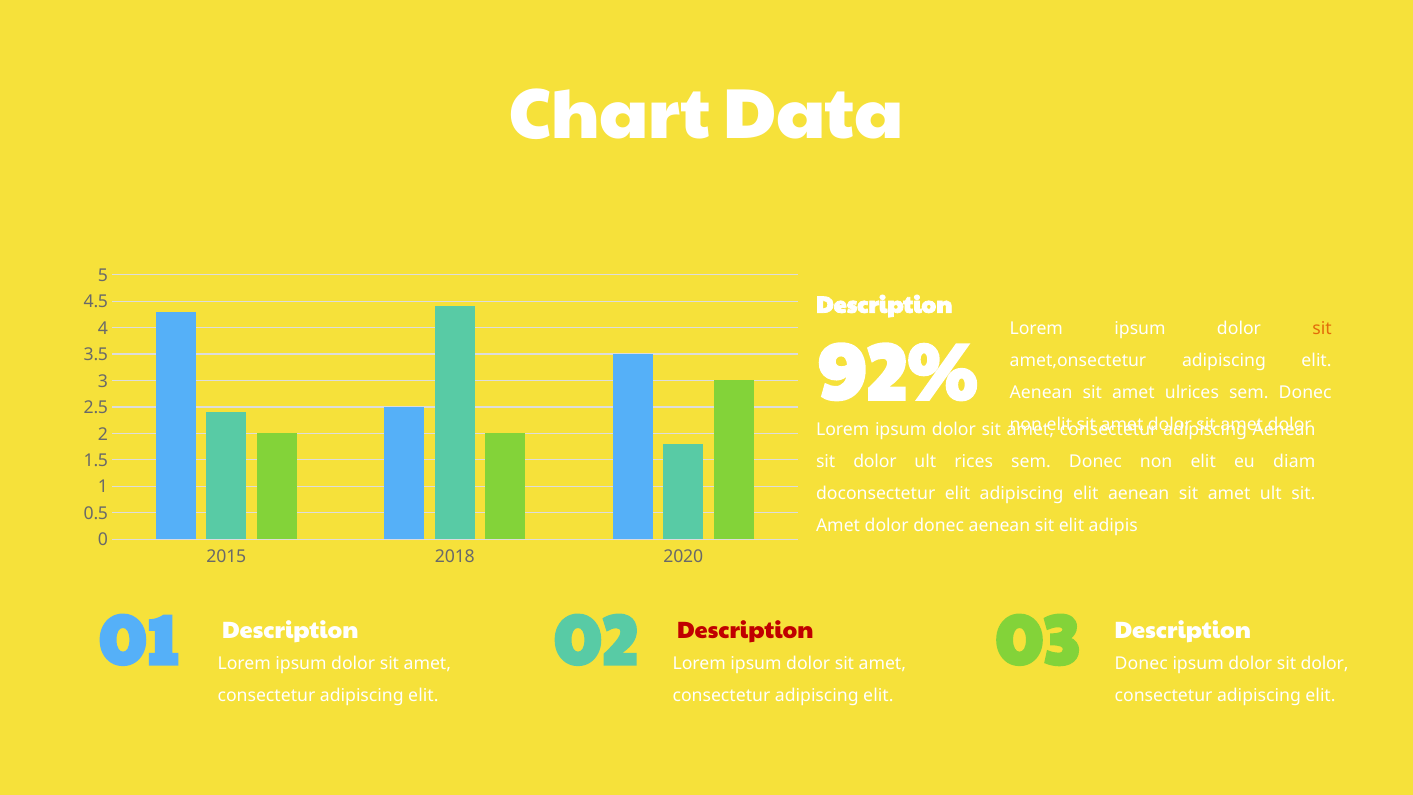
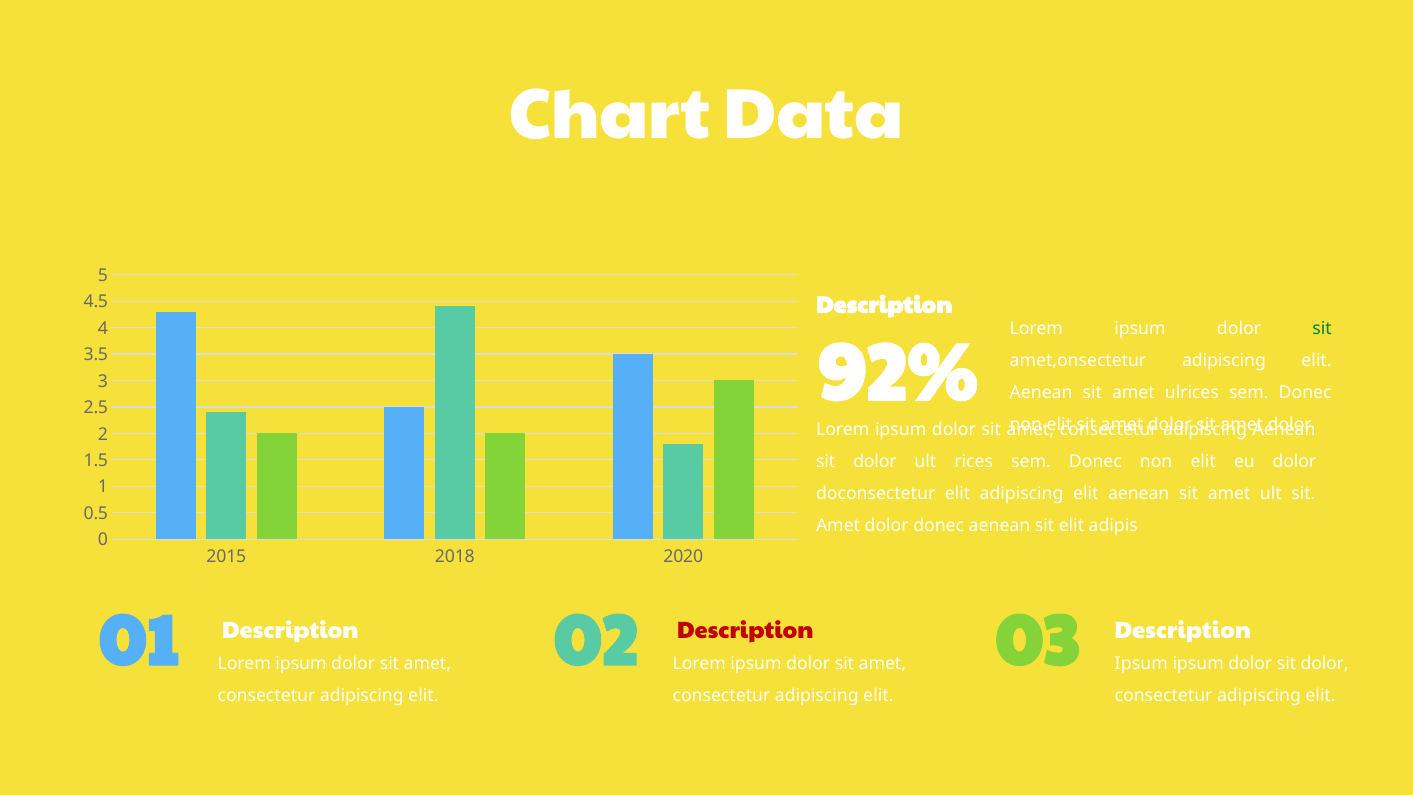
sit colour: orange -> green (1322, 329)
eu diam: diam -> dolor (1294, 462)
03 Donec: Donec -> Ipsum (1141, 664)
